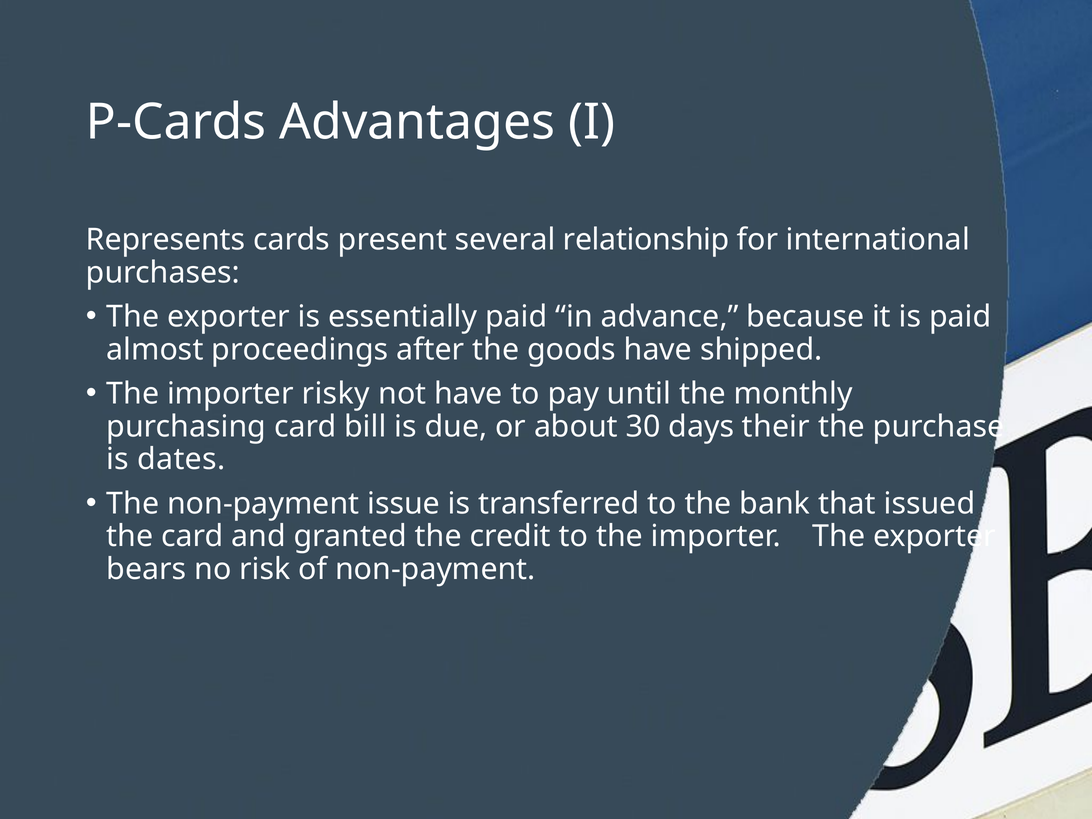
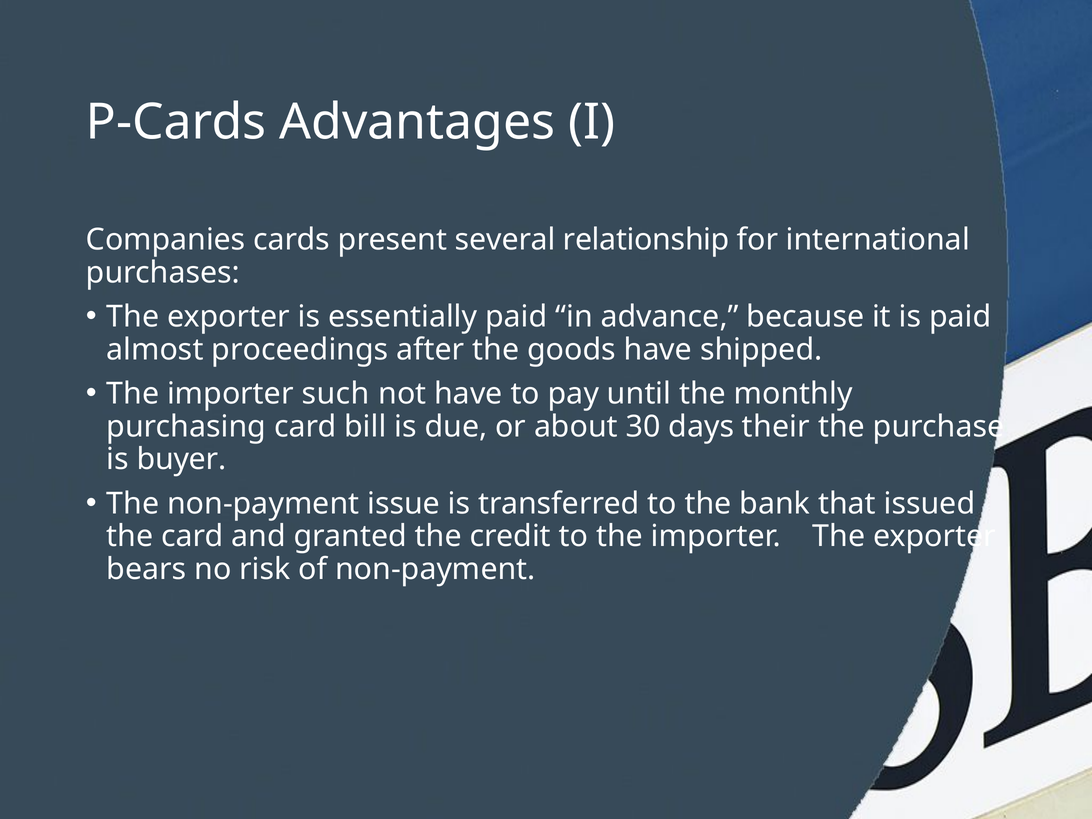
Represents: Represents -> Companies (166, 240)
risky: risky -> such (336, 394)
dates: dates -> buyer (181, 459)
